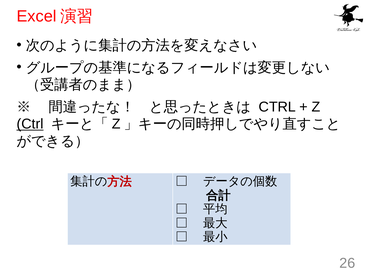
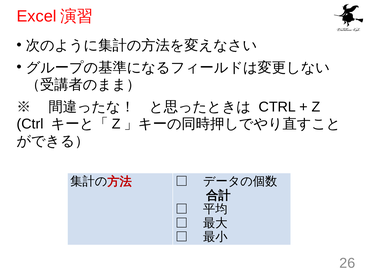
Ctrl underline: present -> none (30, 124)
